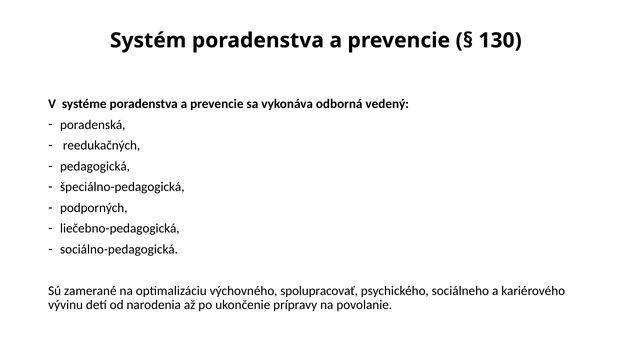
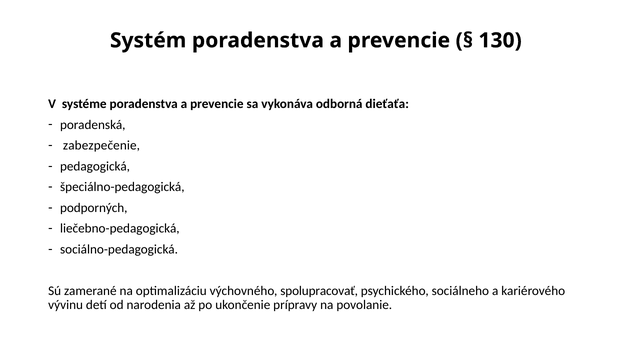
vedený: vedený -> dieťaťa (387, 104)
reedukačných: reedukačných -> zabezpečenie (101, 146)
